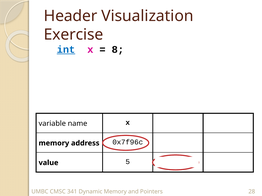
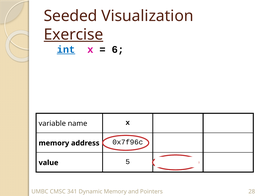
Header: Header -> Seeded (71, 16)
Exercise underline: none -> present (73, 35)
8: 8 -> 6 (118, 50)
